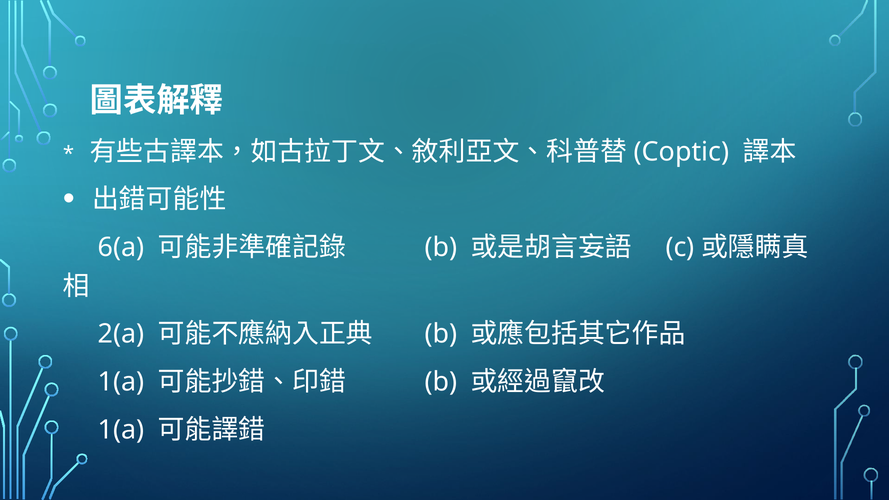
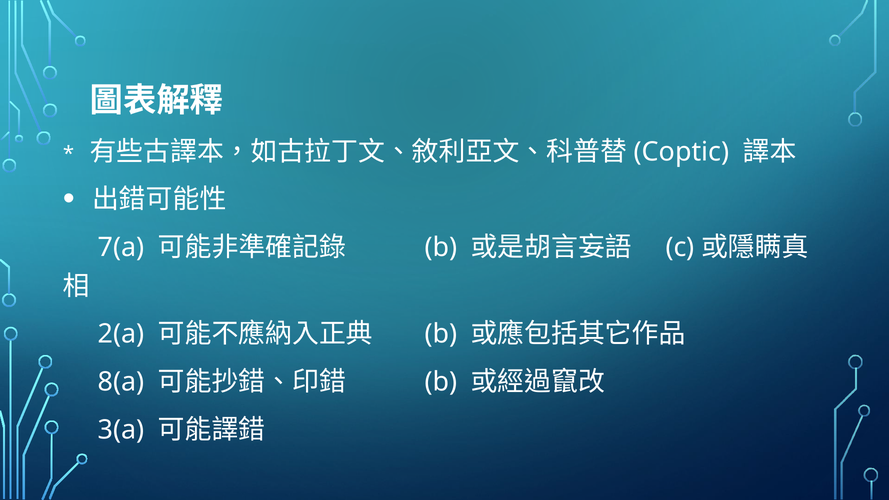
6(a: 6(a -> 7(a (121, 248)
1(a: 1(a -> 8(a (121, 382)
1(a: 1(a -> 3(a (121, 430)
